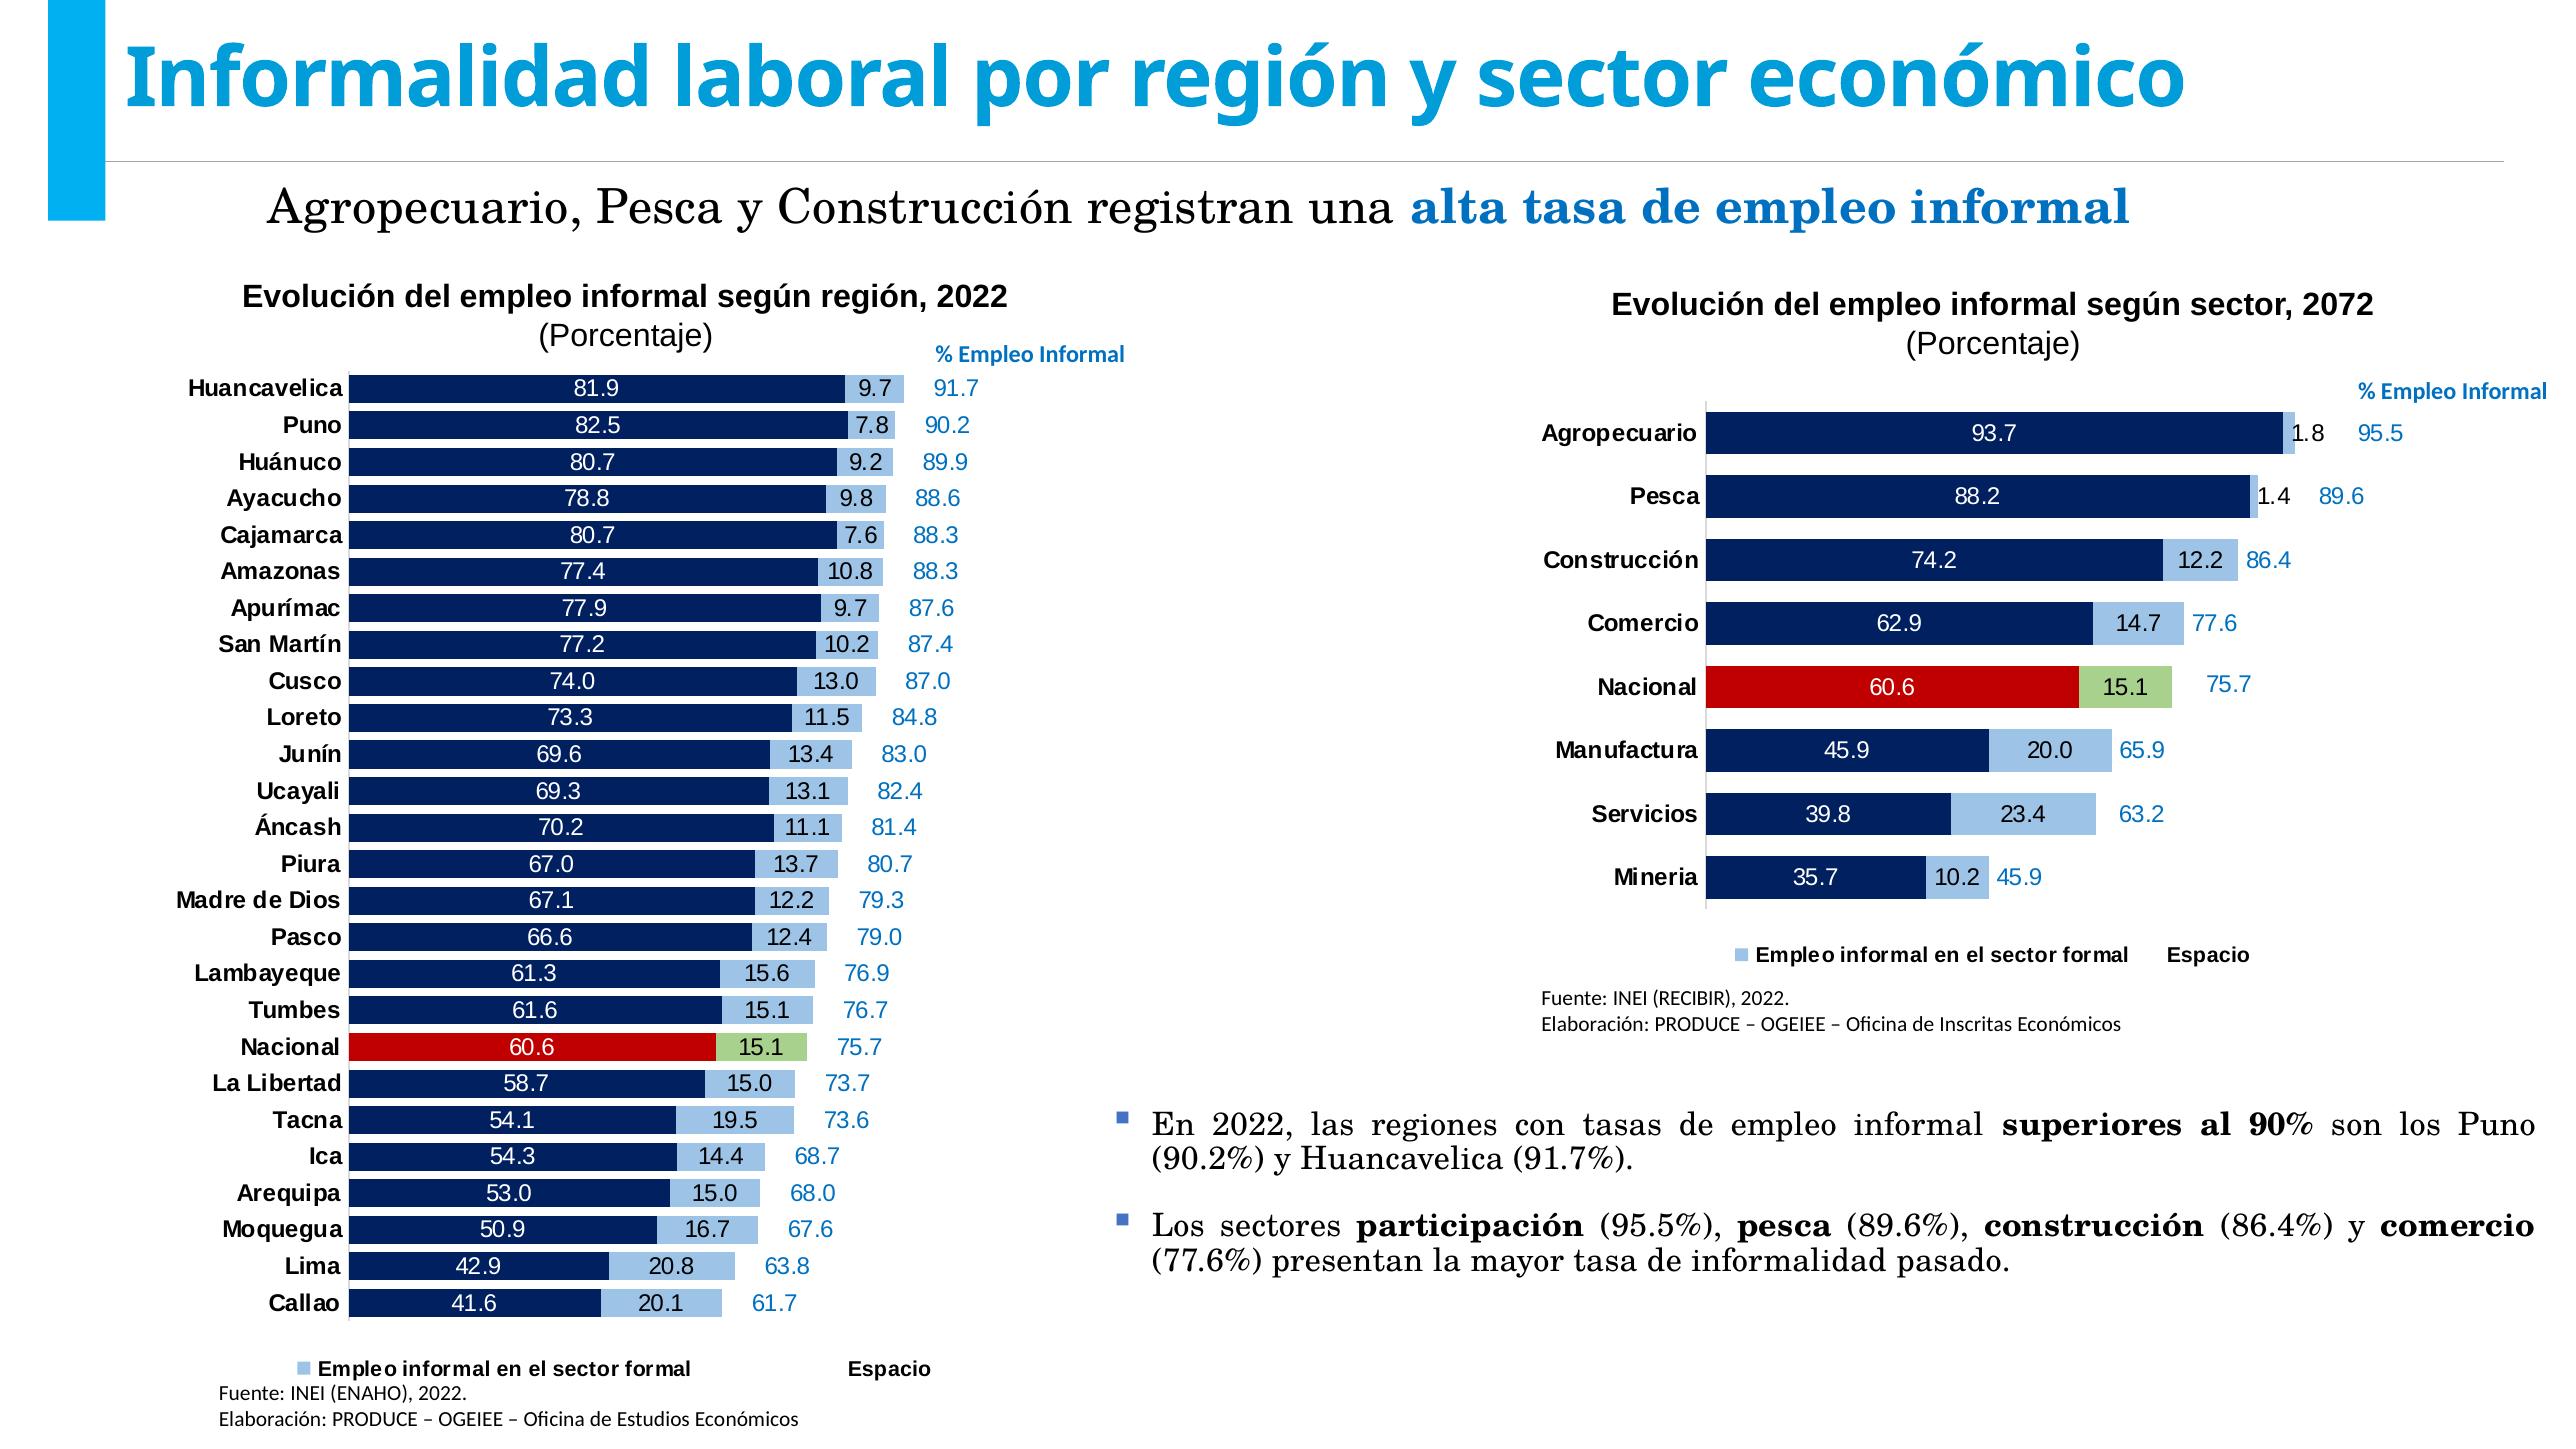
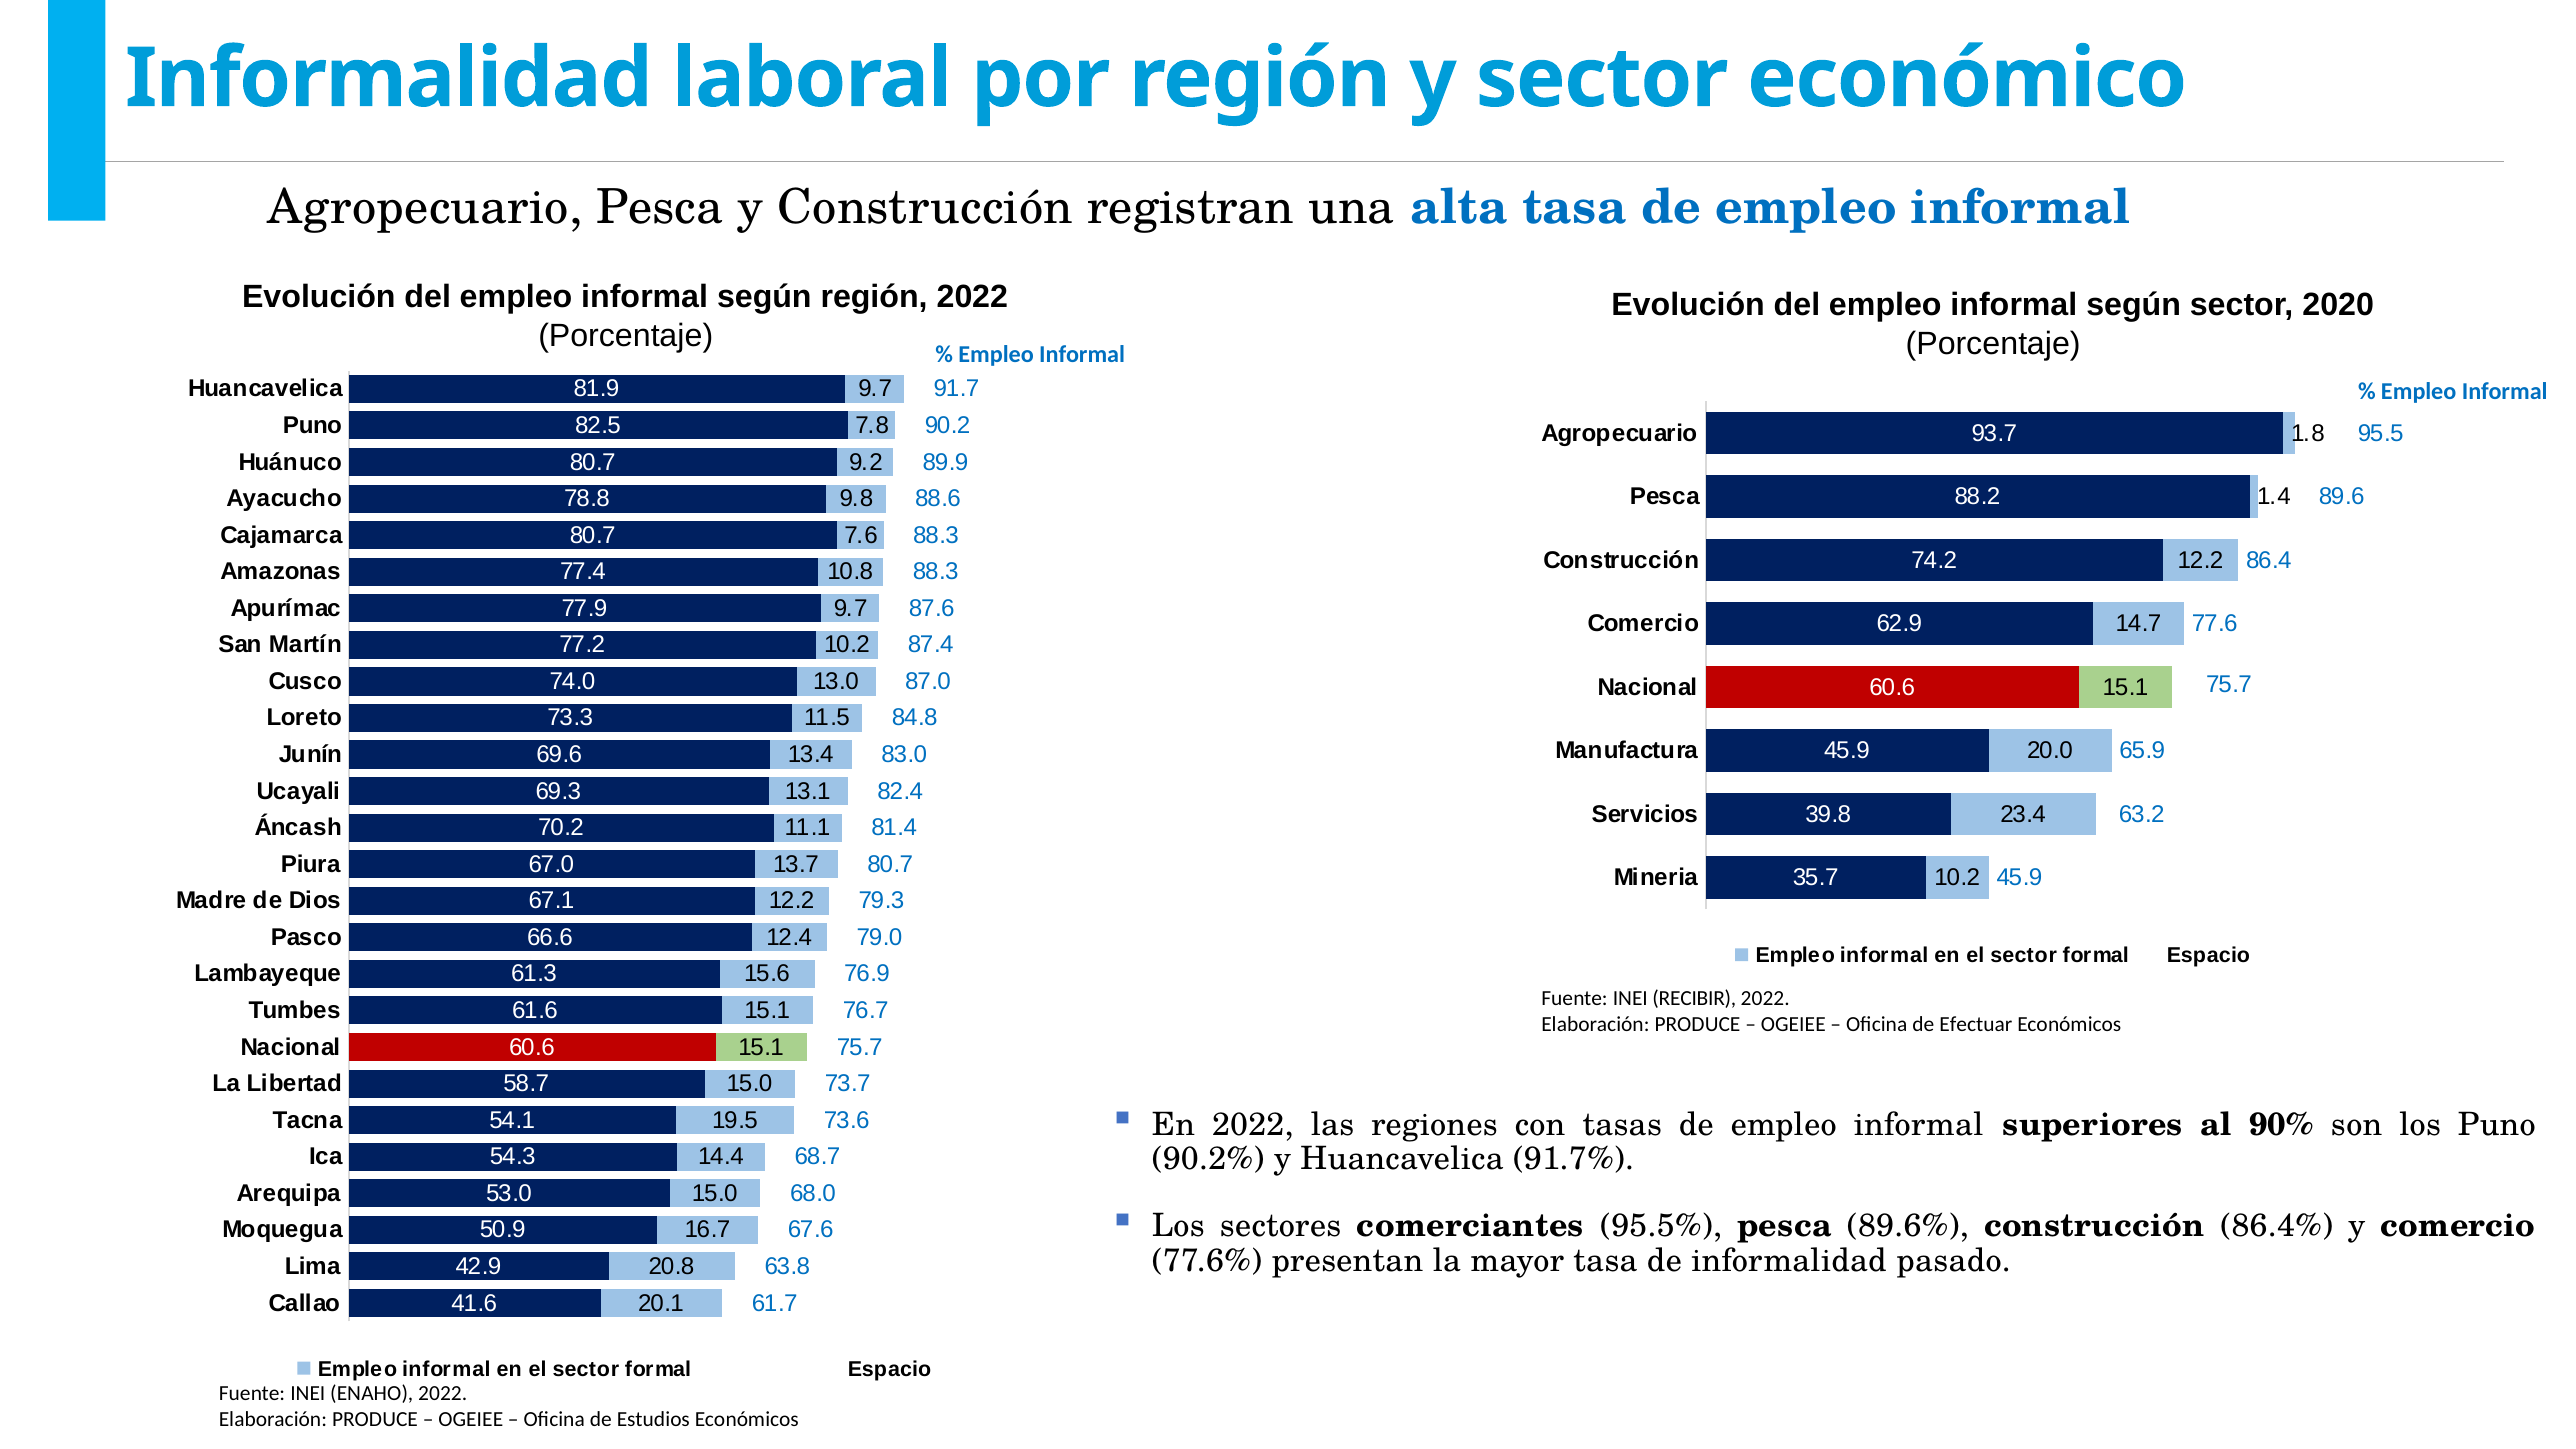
2072: 2072 -> 2020 (2338, 305)
Inscritas: Inscritas -> Efectuar (1976, 1024)
participación: participación -> comerciantes (1470, 1226)
